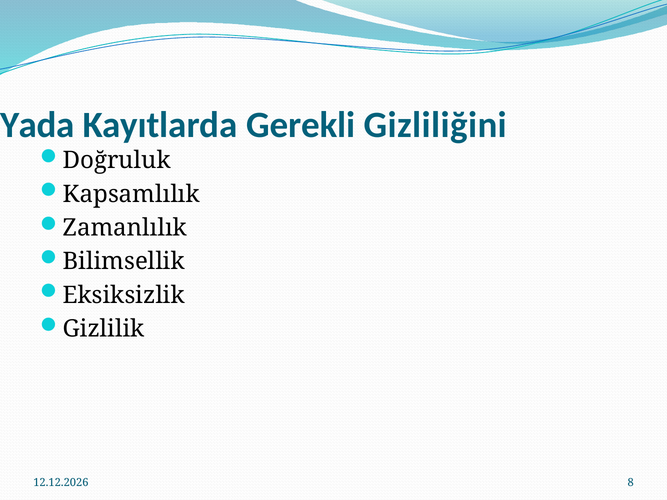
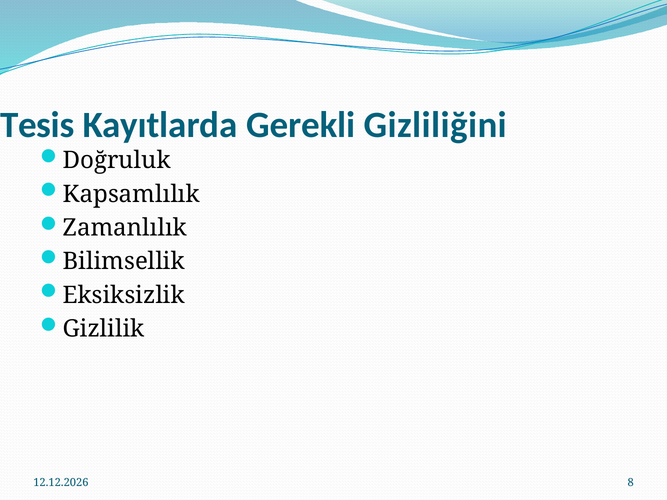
Yada: Yada -> Tesis (37, 125)
